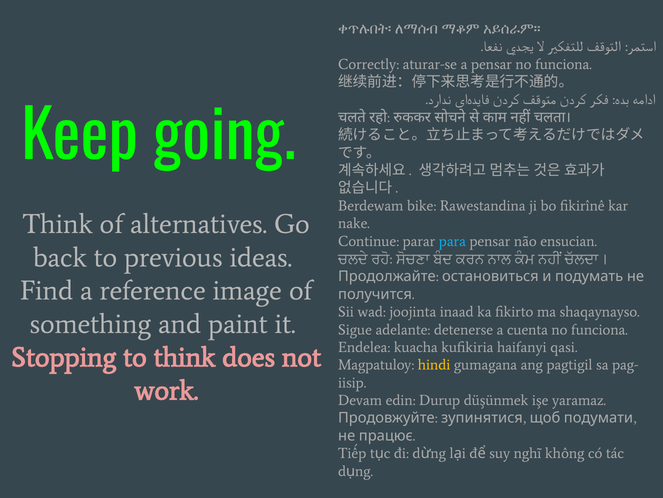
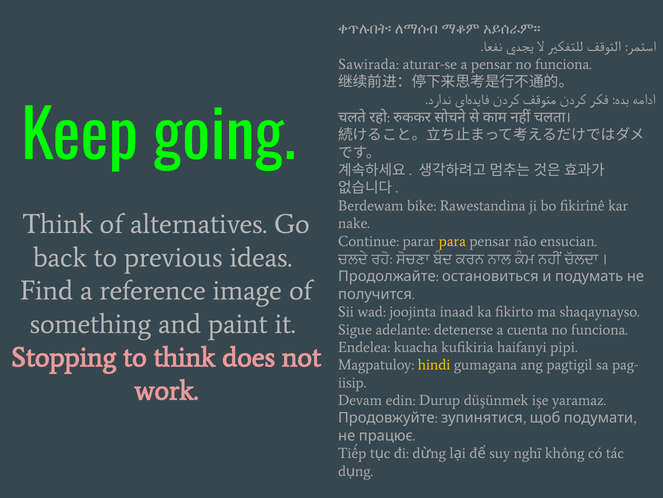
Correctly: Correctly -> Sawirada (368, 64)
para colour: light blue -> yellow (452, 241)
qasi: qasi -> pipi (564, 347)
